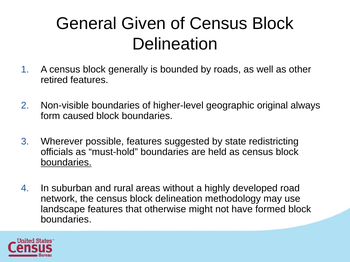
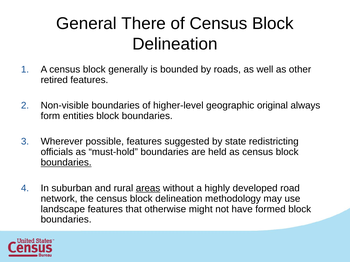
Given: Given -> There (144, 24)
caused: caused -> entities (78, 116)
areas underline: none -> present (148, 188)
